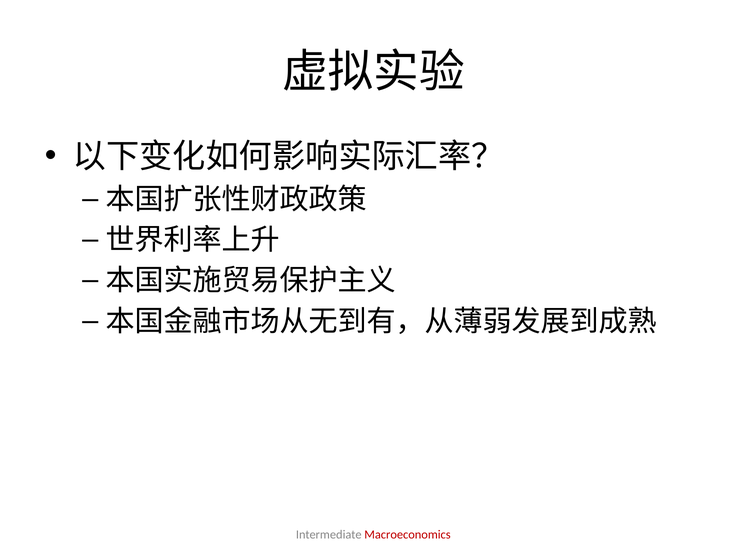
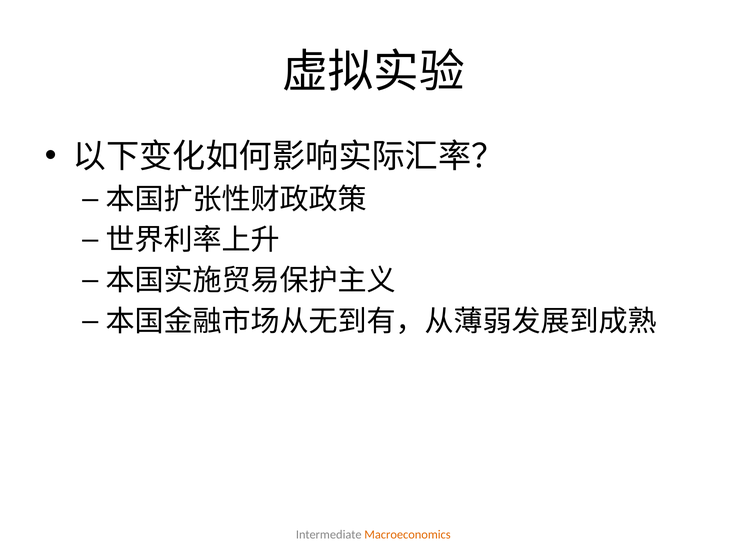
Macroeconomics colour: red -> orange (408, 535)
